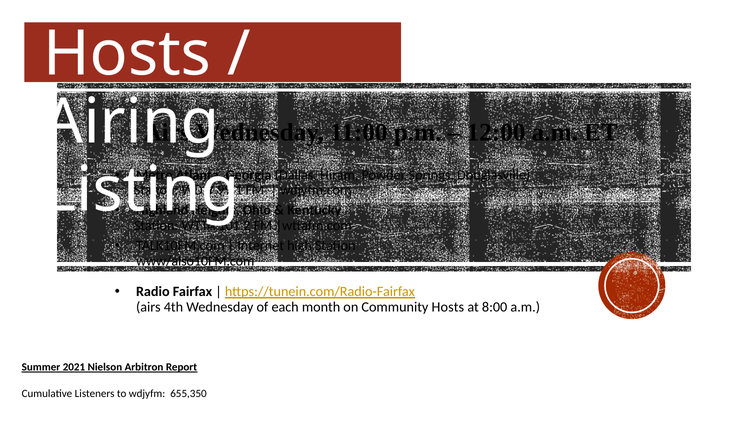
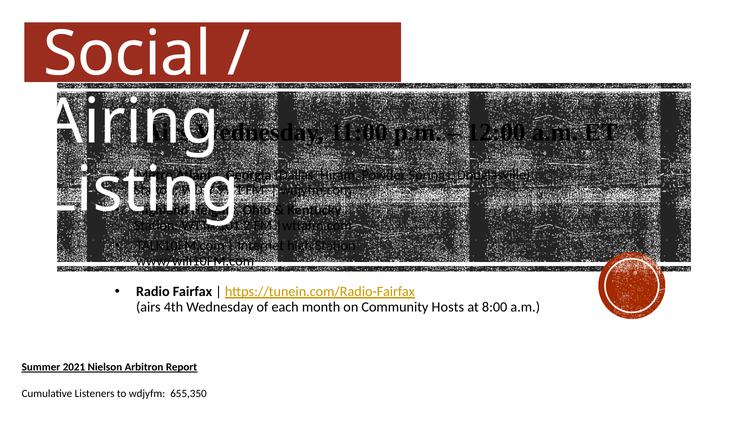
Hosts: Hosts -> Social (127, 54)
www/also10FM.com: www/also10FM.com -> www/will10FM.com (195, 261)
